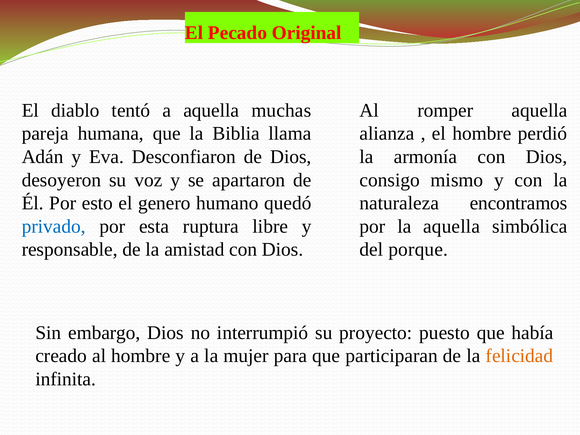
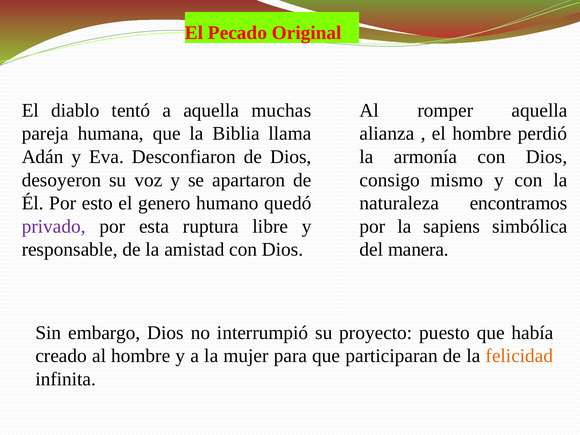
privado colour: blue -> purple (54, 226)
la aquella: aquella -> sapiens (452, 226)
porque: porque -> manera (418, 250)
